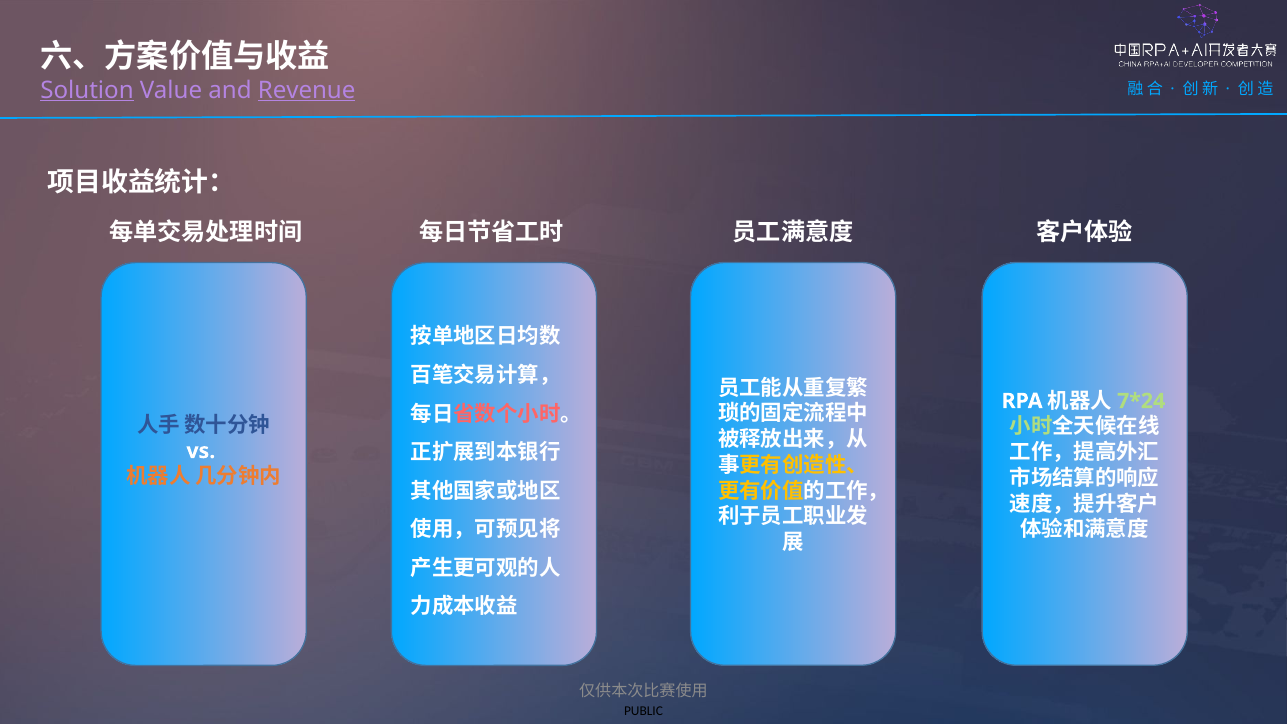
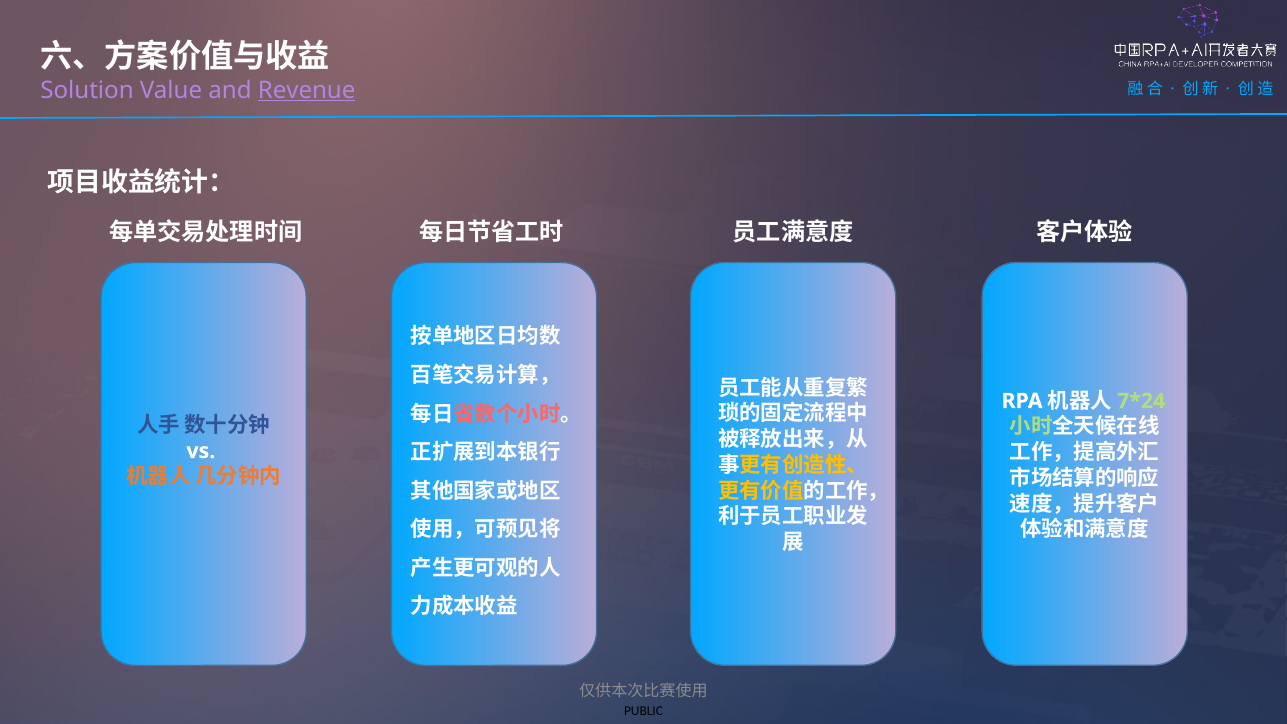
Solution underline: present -> none (87, 90)
